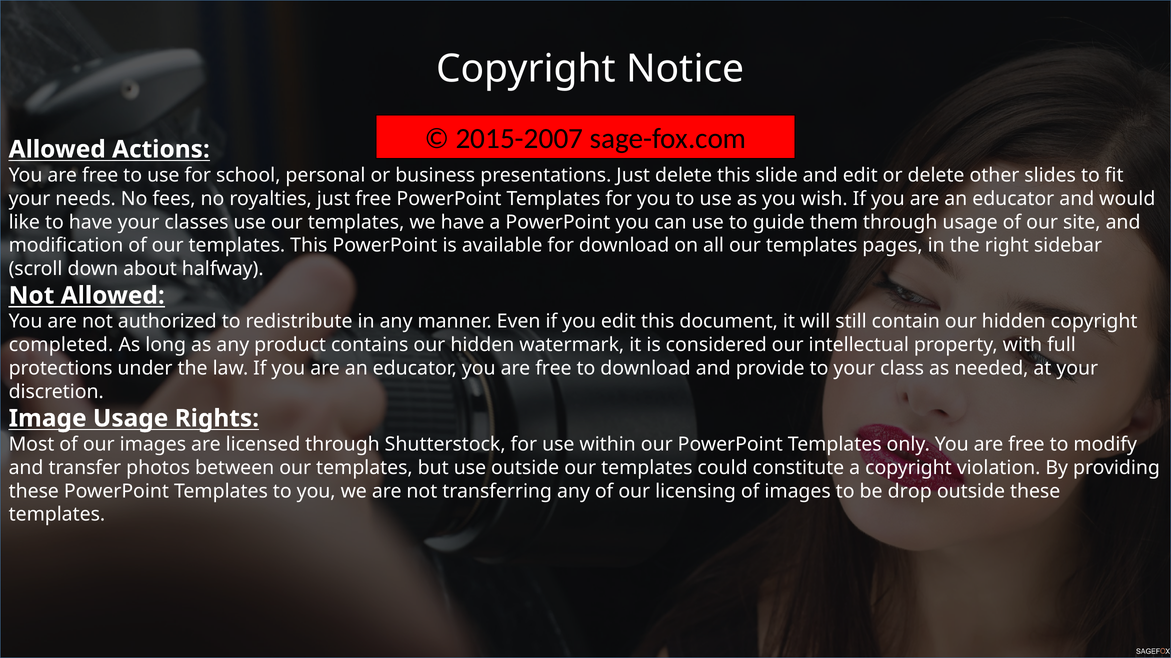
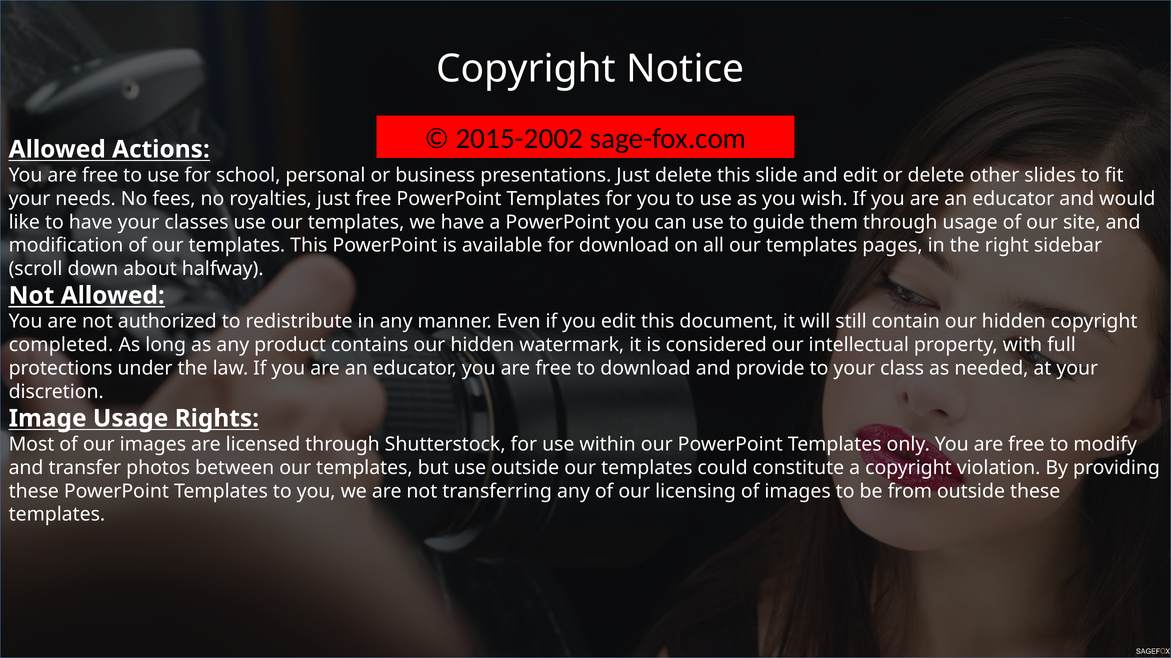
2015-2007: 2015-2007 -> 2015-2002 (519, 139)
drop: drop -> from (910, 492)
